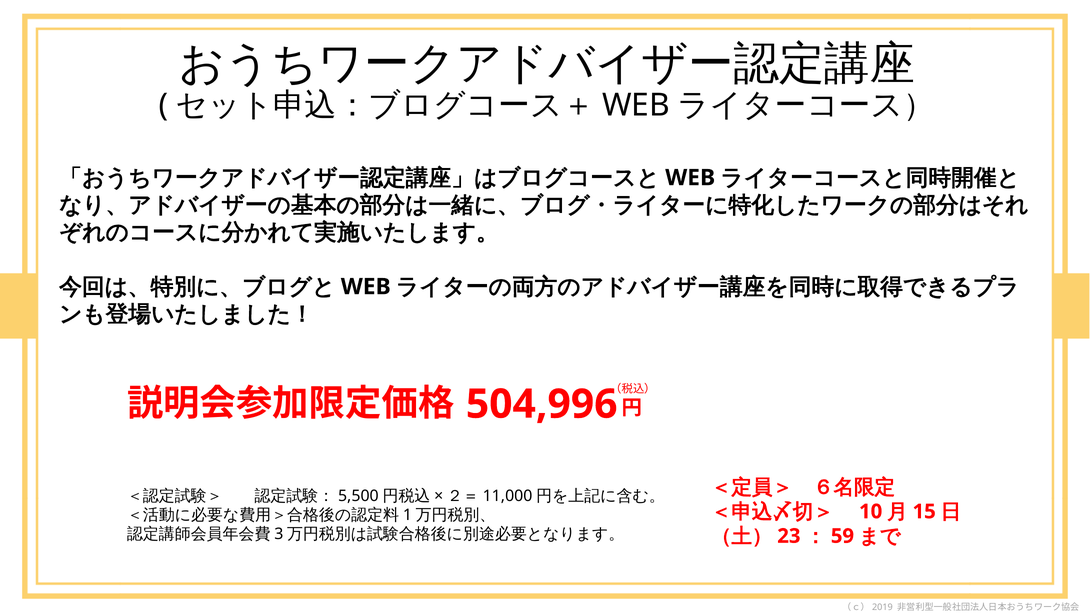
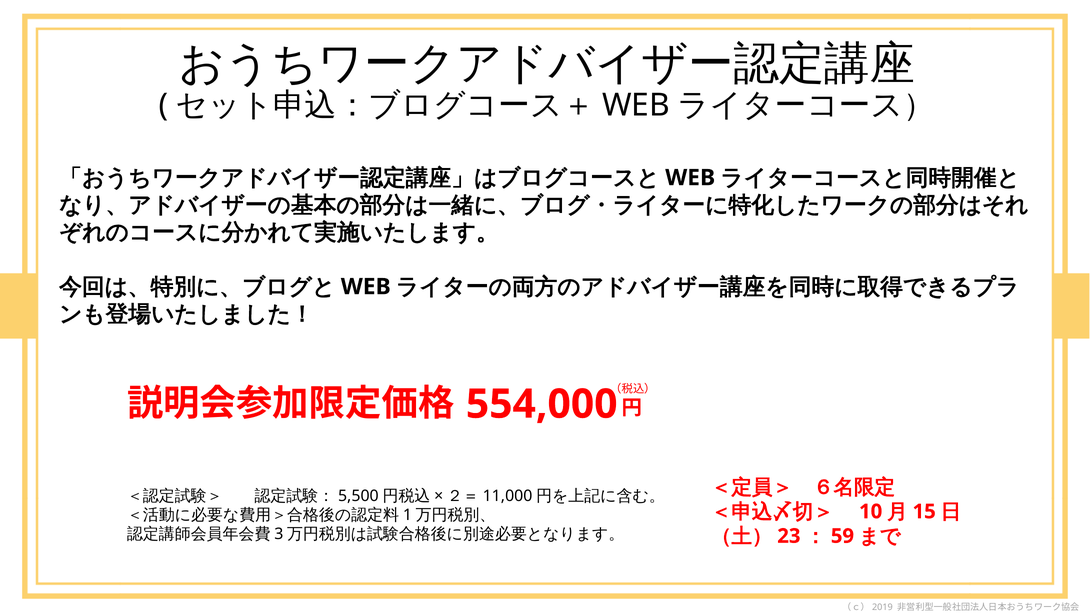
504,996: 504,996 -> 554,000 (542, 404)
